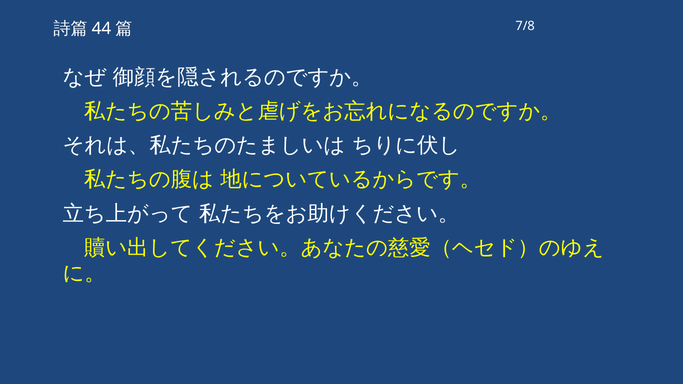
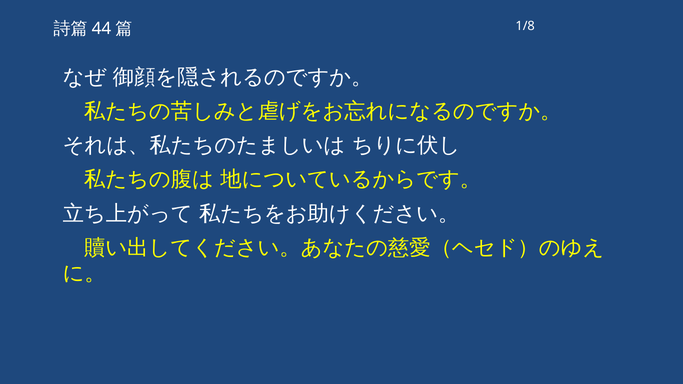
7/8: 7/8 -> 1/8 (525, 26)
